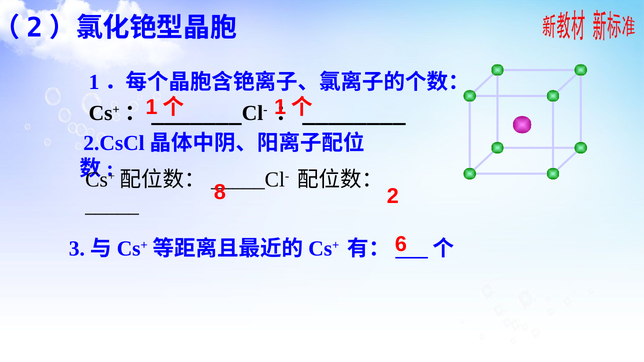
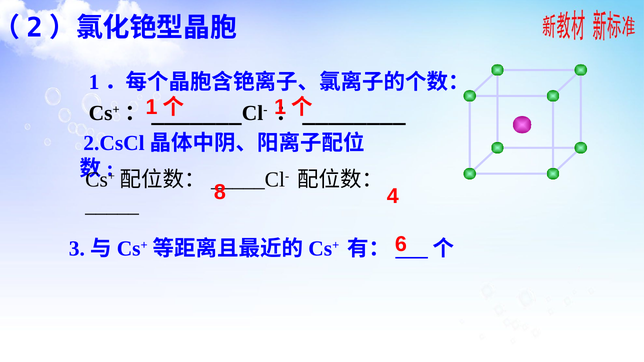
2: 2 -> 4 (393, 196)
